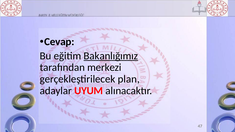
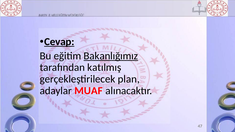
Cevap underline: none -> present (59, 42)
merkezi: merkezi -> katılmış (104, 68)
UYUM: UYUM -> MUAF (89, 91)
